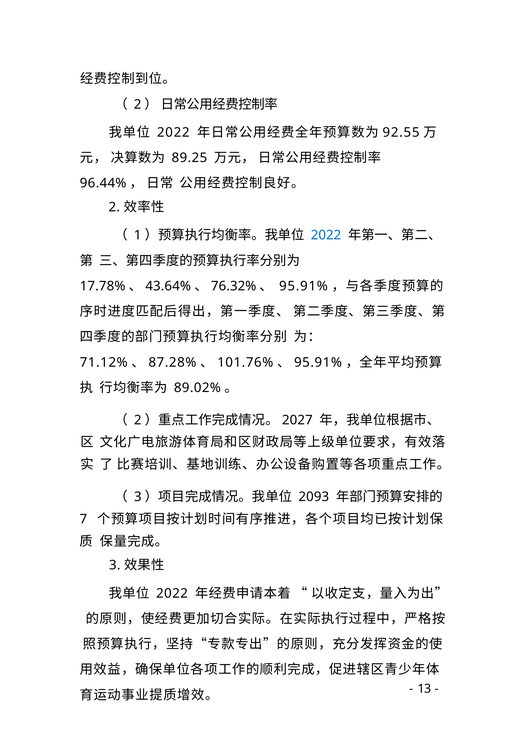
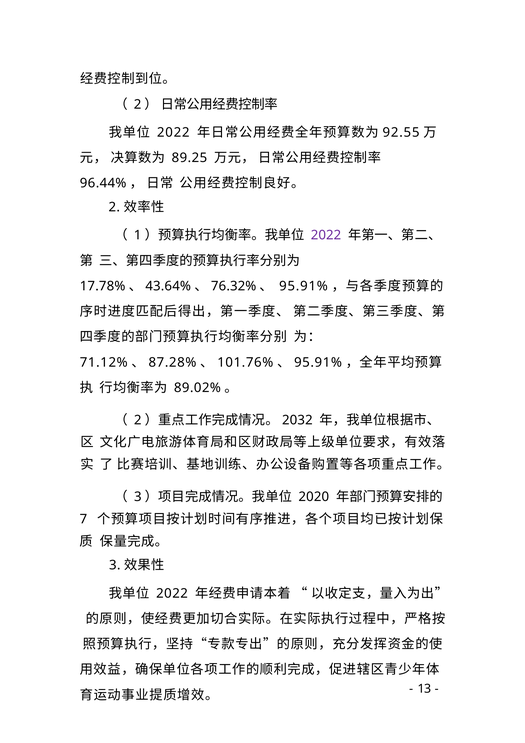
2022 colour: blue -> purple (326, 235)
2027: 2027 -> 2032 (297, 420)
2093: 2093 -> 2020 (314, 497)
